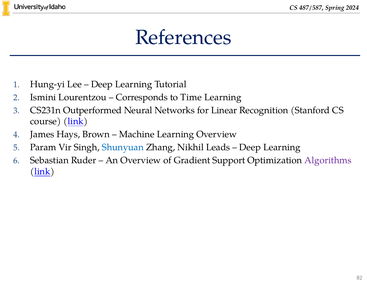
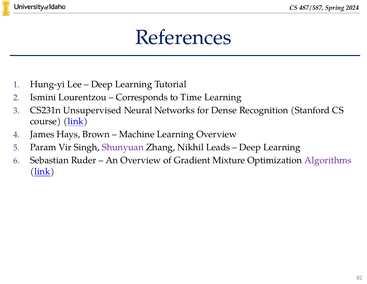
Outperformed: Outperformed -> Unsupervised (92, 110)
Linear: Linear -> Dense (224, 110)
Shunyuan colour: blue -> purple (123, 147)
Support: Support -> Mixture (229, 160)
